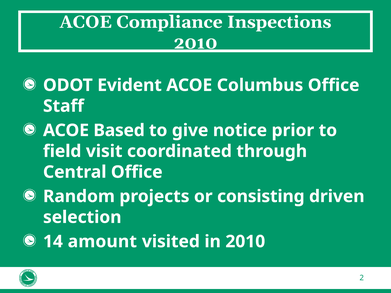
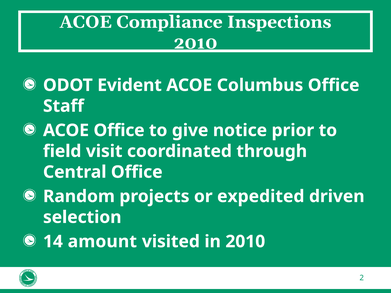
ACOE Based: Based -> Office (119, 130)
consisting: consisting -> expedited (261, 197)
